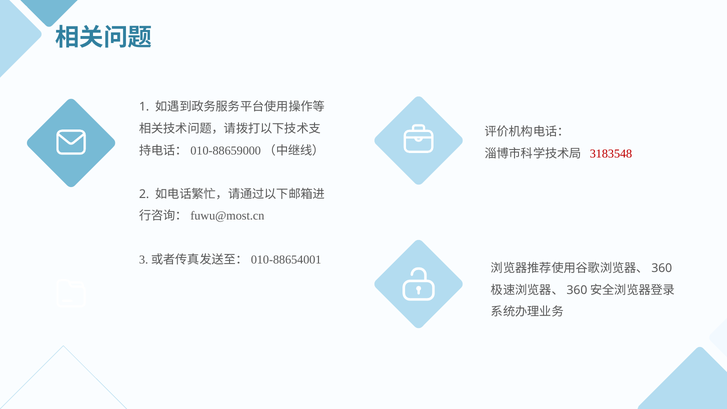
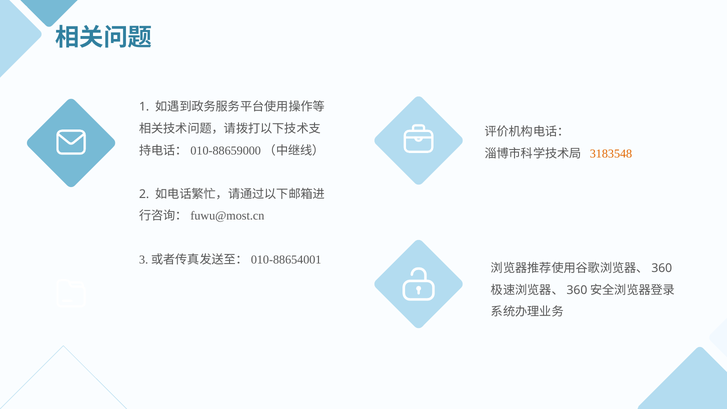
3183548 colour: red -> orange (611, 154)
